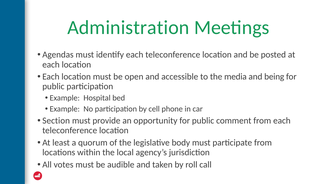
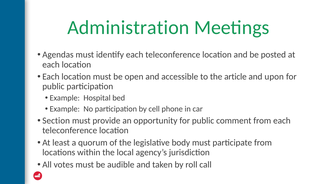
media: media -> article (235, 76)
being: being -> upon (274, 76)
